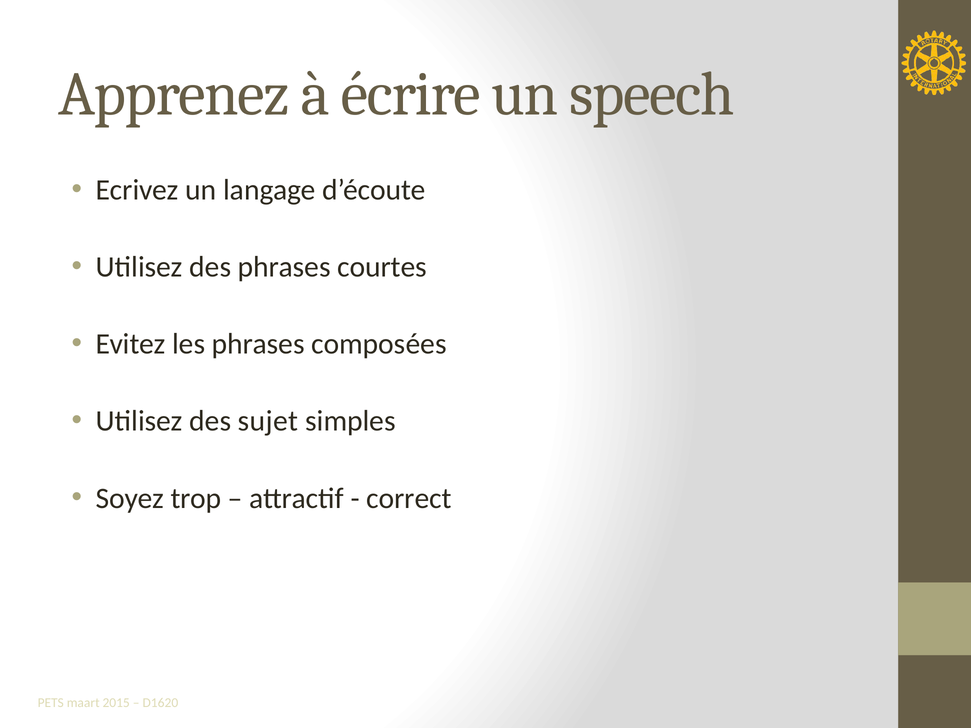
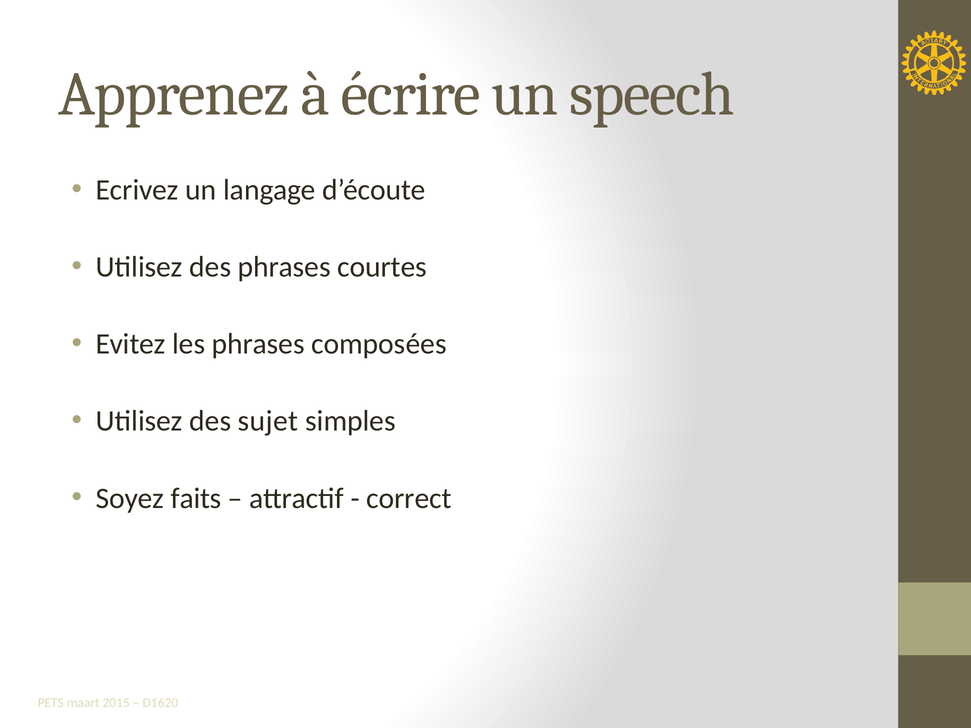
trop: trop -> faits (196, 498)
